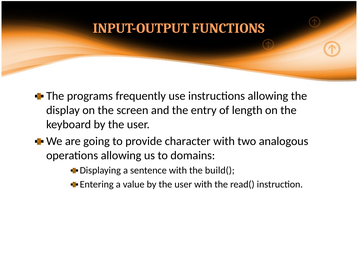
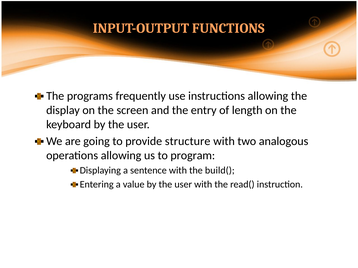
character: character -> structure (188, 141)
domains: domains -> program (193, 156)
